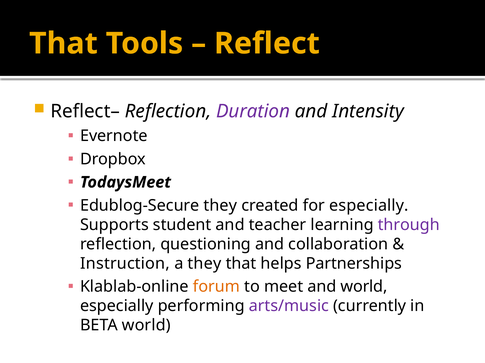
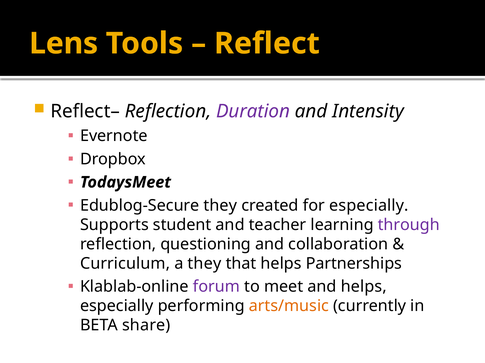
That: That -> Lens (64, 44)
Instruction: Instruction -> Curriculum (125, 264)
forum colour: orange -> purple (216, 287)
and world: world -> helps (364, 287)
arts/music colour: purple -> orange (289, 307)
BETA world: world -> share (146, 326)
